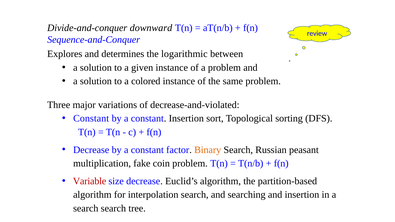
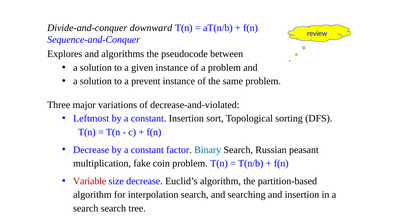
determines: determines -> algorithms (123, 54)
logarithmic: logarithmic -> pseudocode (184, 54)
colored: colored -> prevent (146, 81)
Constant: Constant -> Leftmost (91, 119)
Binary colour: orange -> blue (208, 150)
